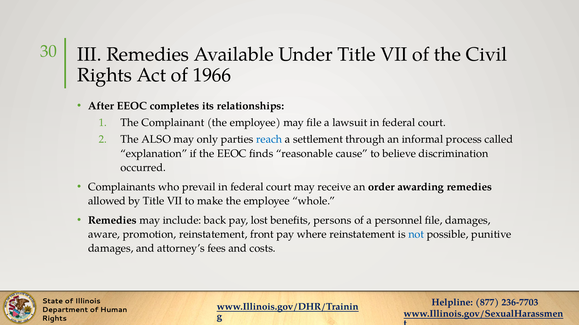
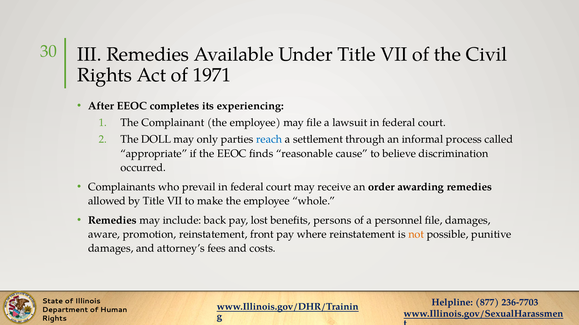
1966: 1966 -> 1971 (212, 75)
relationships: relationships -> experiencing (250, 106)
ALSO: ALSO -> DOLL (156, 140)
explanation: explanation -> appropriate (154, 154)
not colour: blue -> orange (416, 235)
